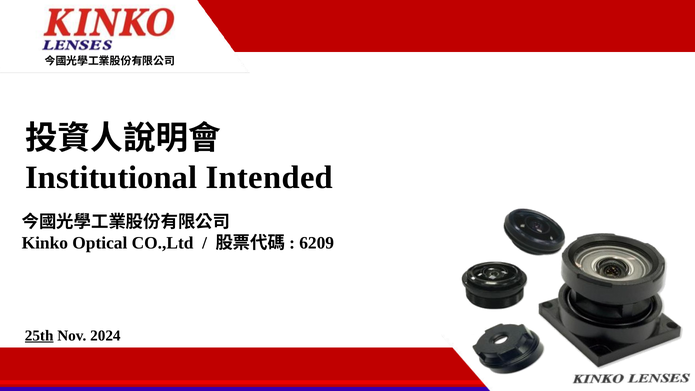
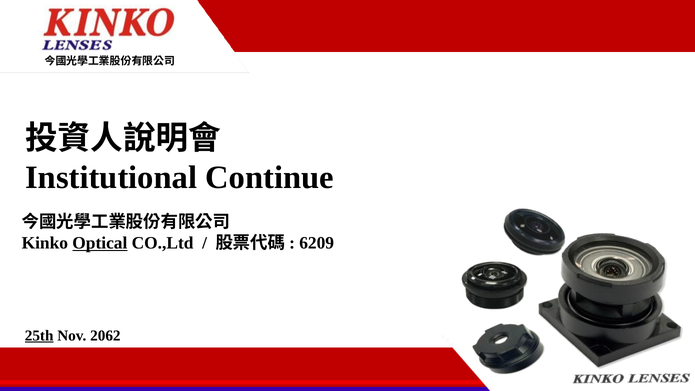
Intended: Intended -> Continue (269, 177)
Optical underline: none -> present (100, 243)
2024: 2024 -> 2062 (105, 336)
